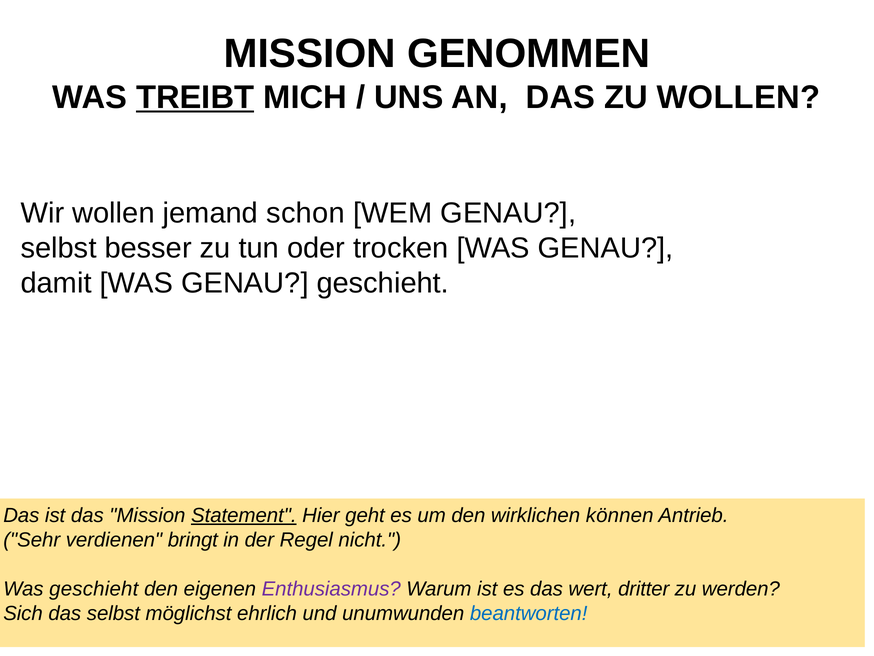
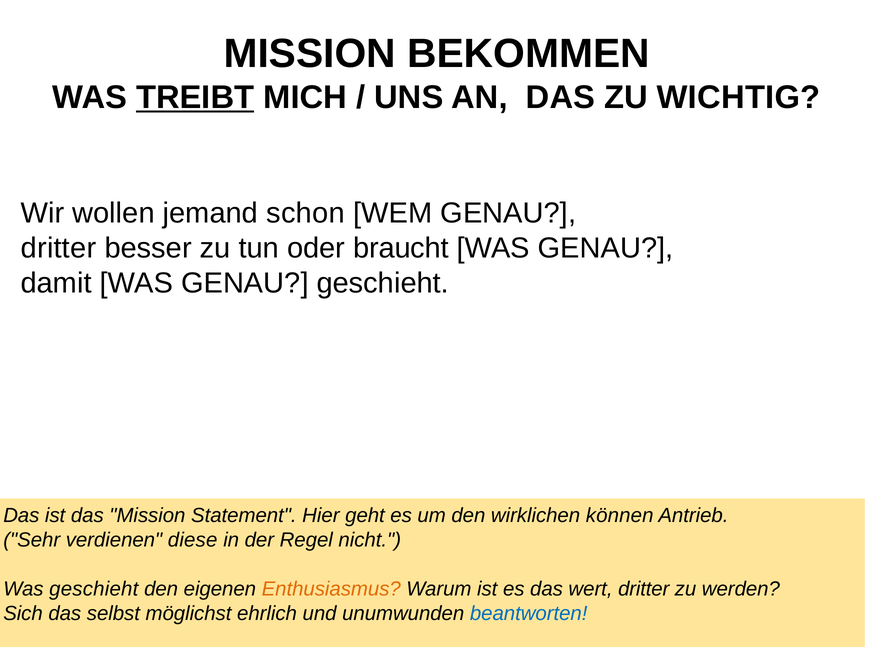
GENOMMEN: GENOMMEN -> BEKOMMEN (528, 54)
ZU WOLLEN: WOLLEN -> WICHTIG (739, 97)
selbst: selbst -> dritter (59, 248)
trocken: trocken -> braucht (401, 248)
Statement underline: present -> none (244, 515)
bringt: bringt -> diese (193, 540)
Enthusiasmus colour: purple -> orange (331, 588)
